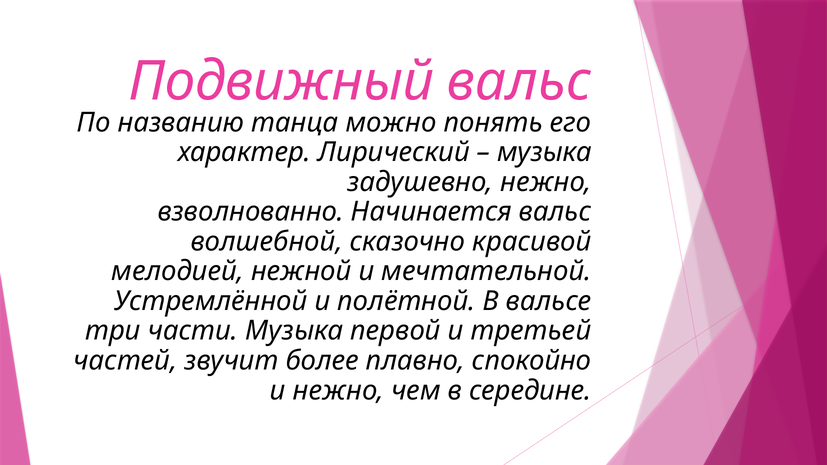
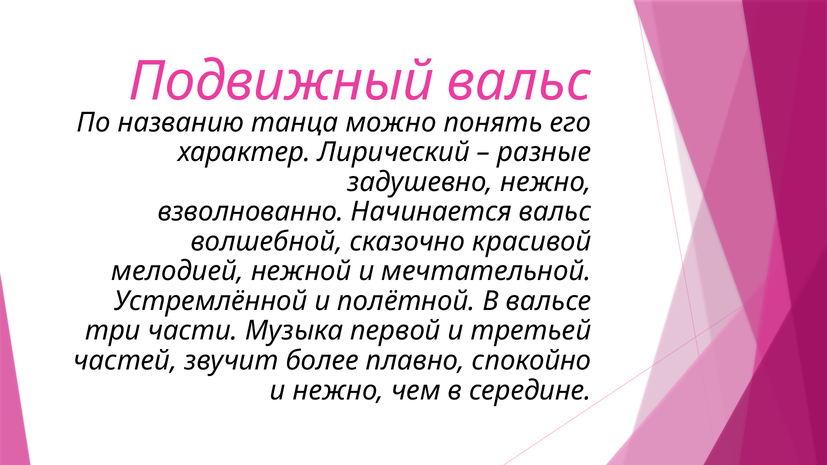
музыка: музыка -> разные (544, 152)
